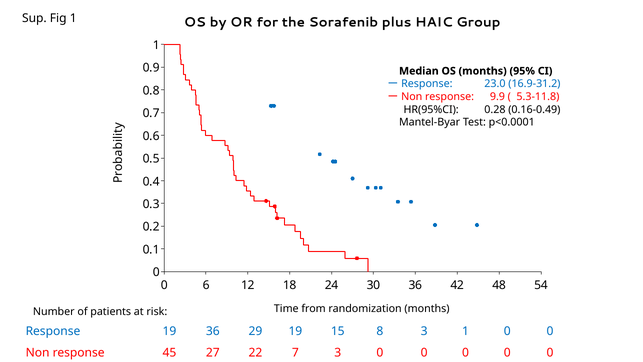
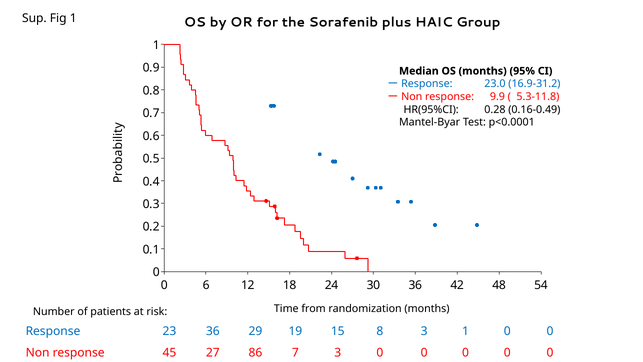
Response 19: 19 -> 23 (169, 331)
22: 22 -> 86 (256, 352)
